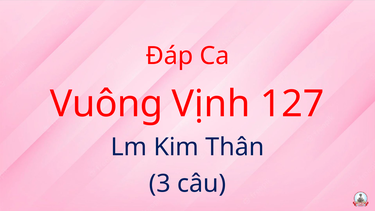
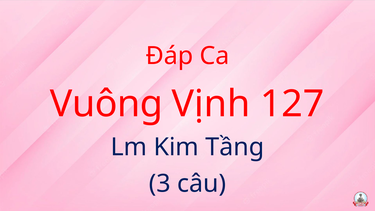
Thân: Thân -> Tầng (235, 147)
